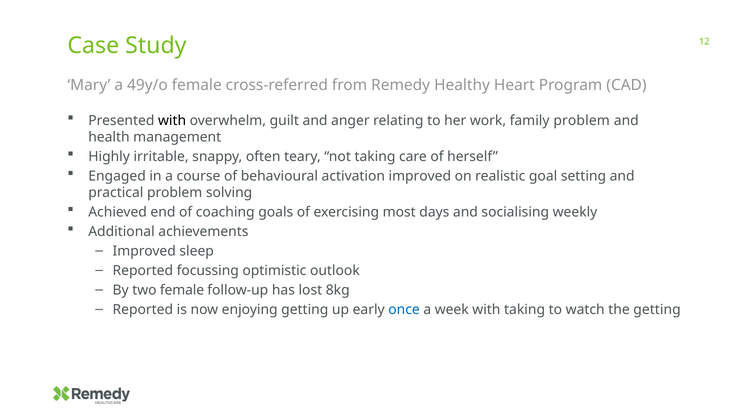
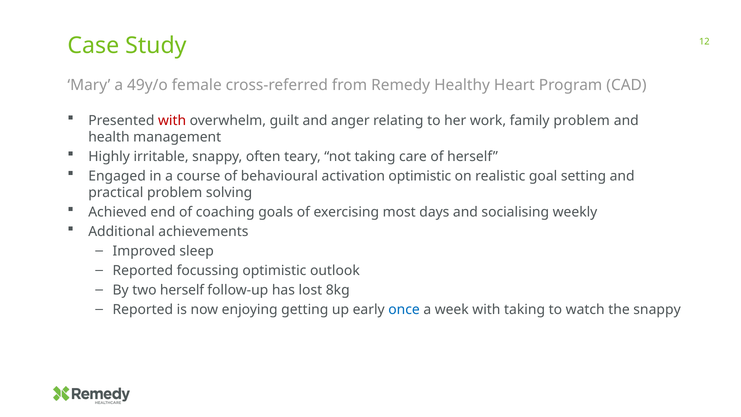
with colour: black -> red (172, 120)
activation improved: improved -> optimistic (420, 176)
two female: female -> herself (182, 290)
the getting: getting -> snappy (657, 309)
